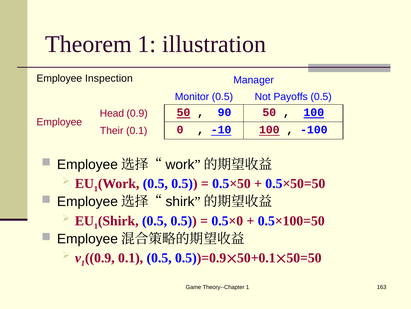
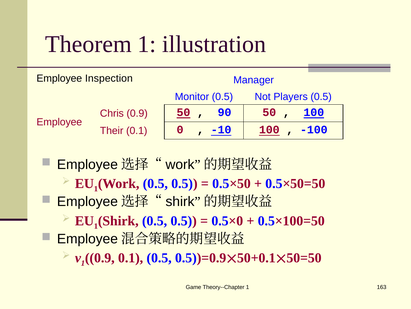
Payoffs: Payoffs -> Players (291, 97)
Head: Head -> Chris (112, 113)
